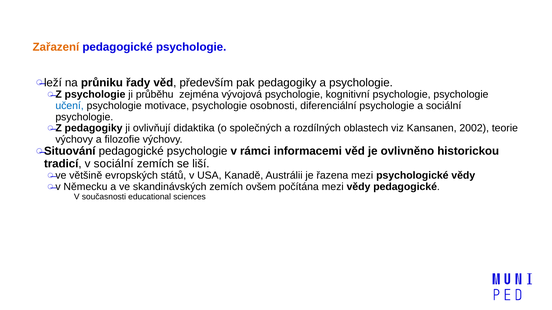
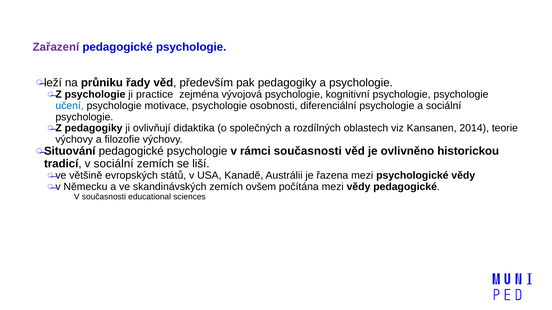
Zařazení colour: orange -> purple (56, 47)
průběhu: průběhu -> practice (155, 95)
2002: 2002 -> 2014 (474, 128)
rámci informacemi: informacemi -> současnosti (308, 151)
